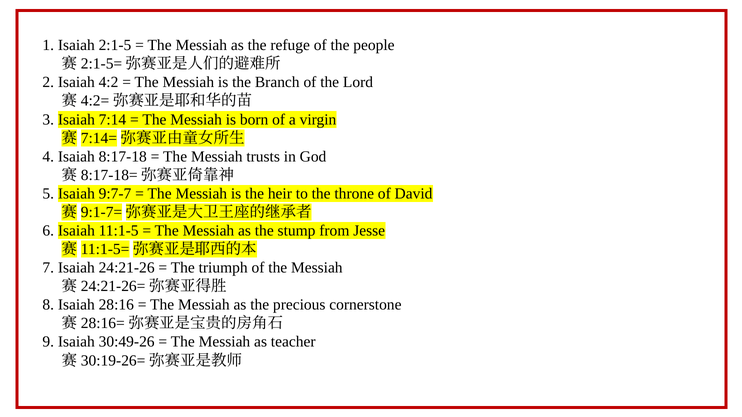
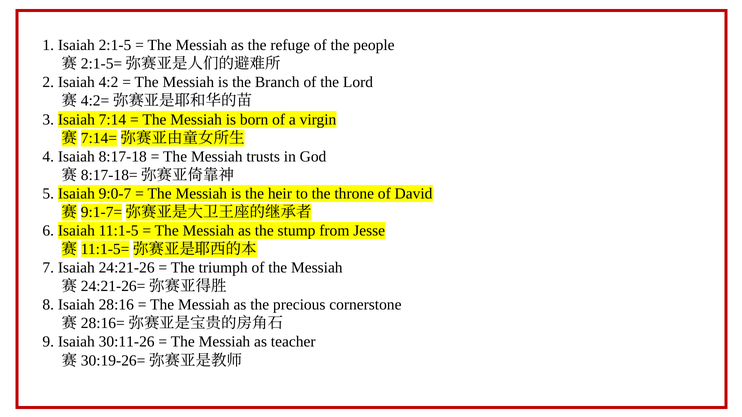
9:7-7: 9:7-7 -> 9:0-7 (115, 194)
30:49-26: 30:49-26 -> 30:11-26 (127, 342)
